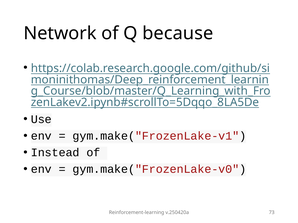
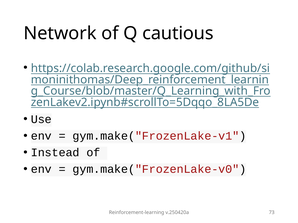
because: because -> cautious (178, 33)
